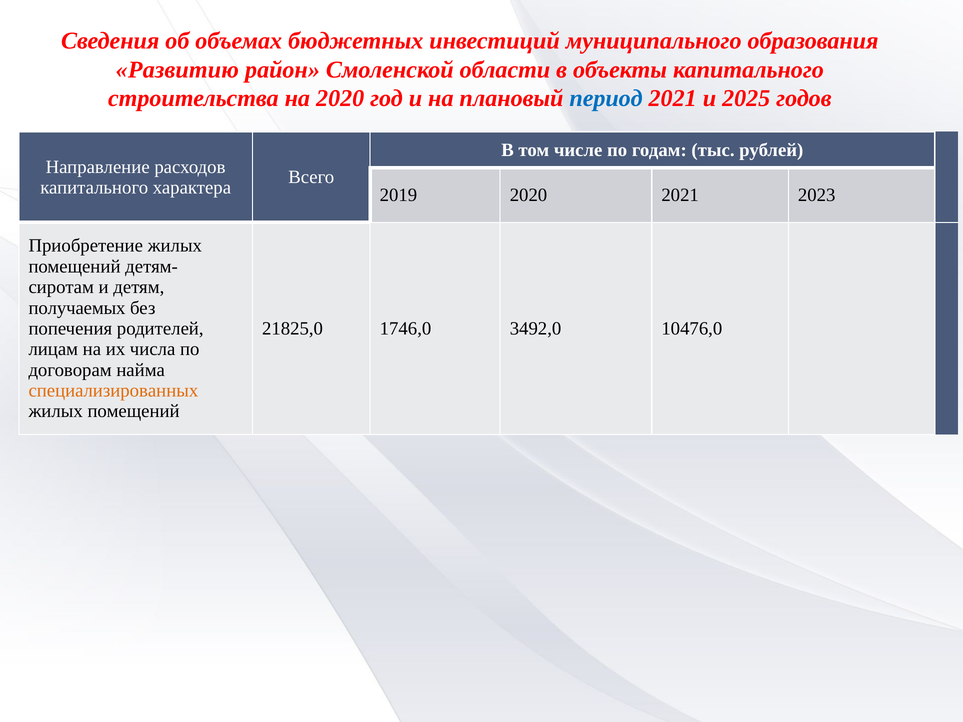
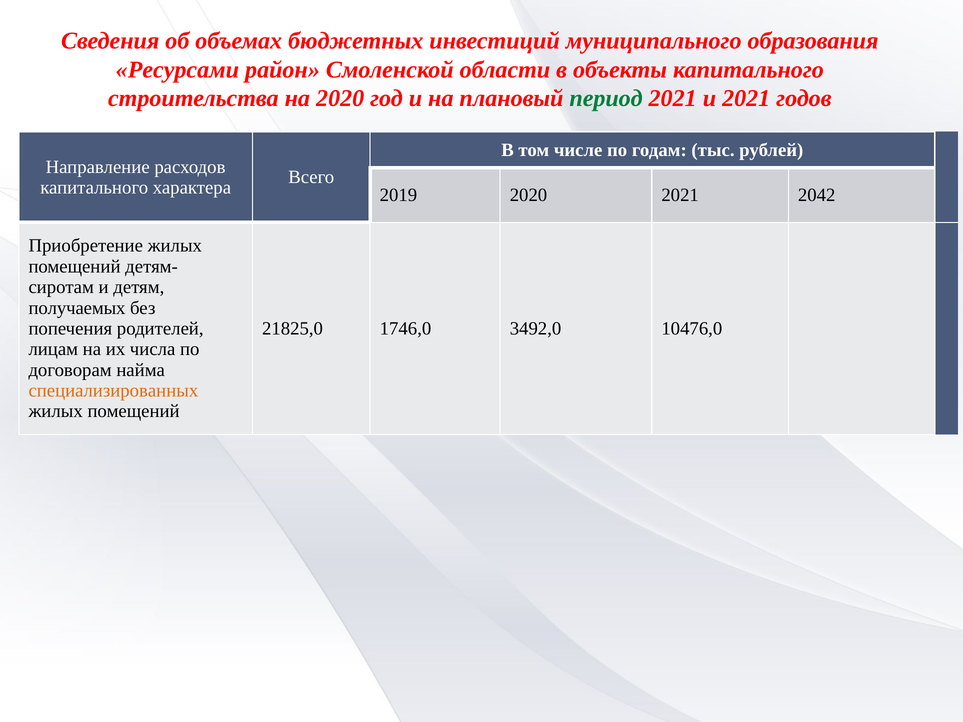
Развитию: Развитию -> Ресурсами (177, 70)
период colour: blue -> green (606, 99)
и 2025: 2025 -> 2021 (746, 99)
2023: 2023 -> 2042 (817, 195)
